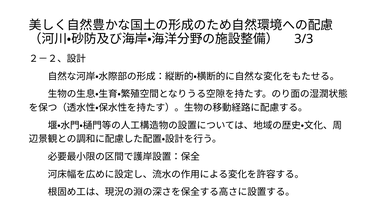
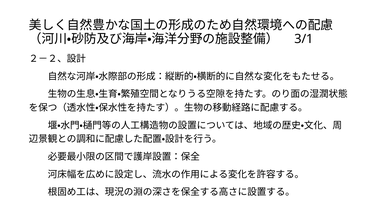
3/3: 3/3 -> 3/1 (304, 39)
